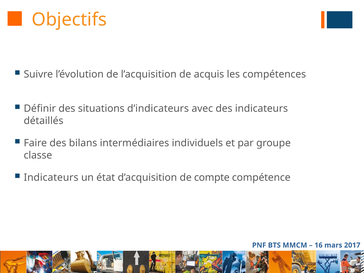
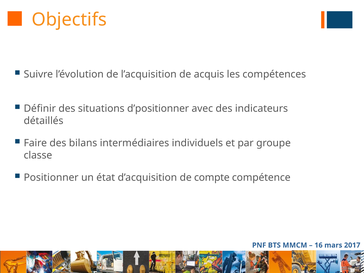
d’indicateurs: d’indicateurs -> d’positionner (158, 109)
Indicateurs: Indicateurs -> Positionner (51, 177)
